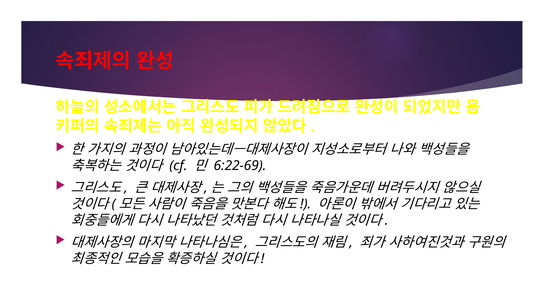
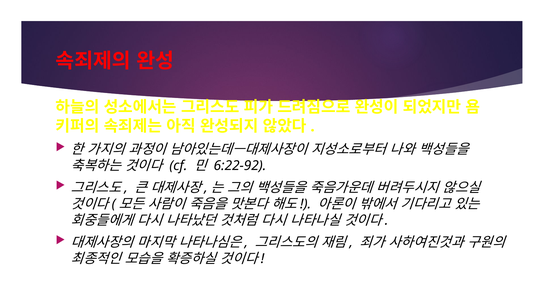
6:22-69: 6:22-69 -> 6:22-92 (240, 166)
